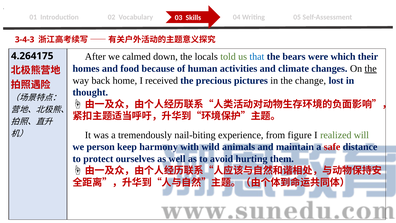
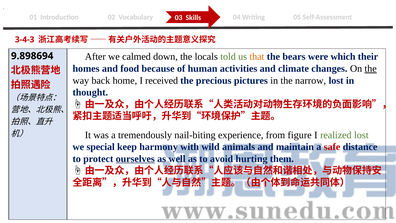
that colour: blue -> orange (257, 57)
4.264175: 4.264175 -> 9.898694 (32, 56)
change: change -> narrow (311, 80)
realized will: will -> lost (361, 135)
person: person -> special (101, 147)
ourselves underline: none -> present (135, 159)
